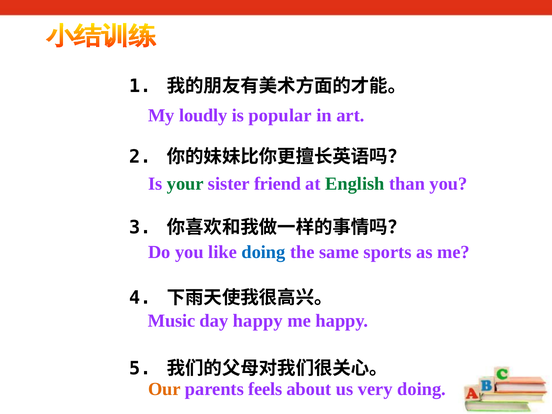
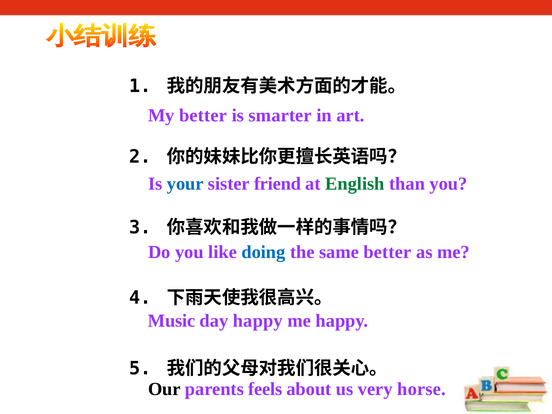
My loudly: loudly -> better (203, 115)
popular: popular -> smarter (280, 115)
your colour: green -> blue (185, 184)
same sports: sports -> better (387, 252)
Our colour: orange -> black (164, 389)
very doing: doing -> horse (421, 389)
